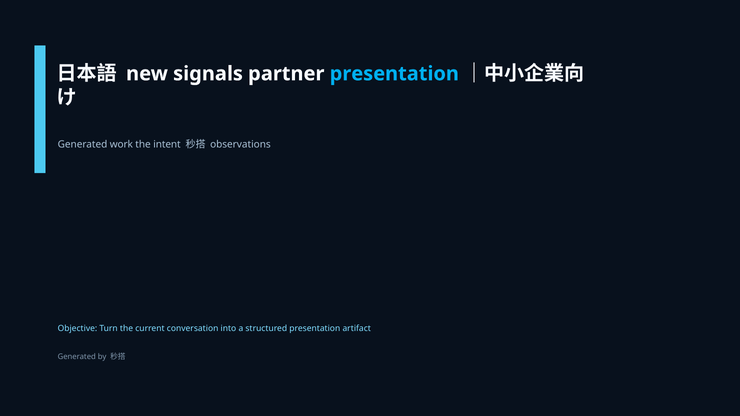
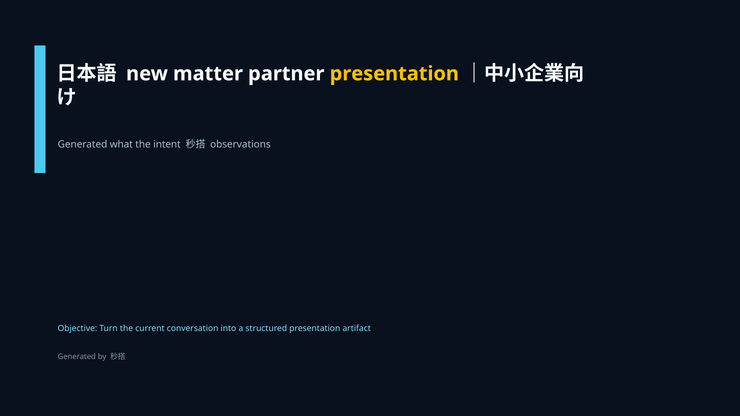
signals: signals -> matter (208, 74)
presentation colour: light blue -> yellow (394, 74)
work: work -> what (121, 144)
